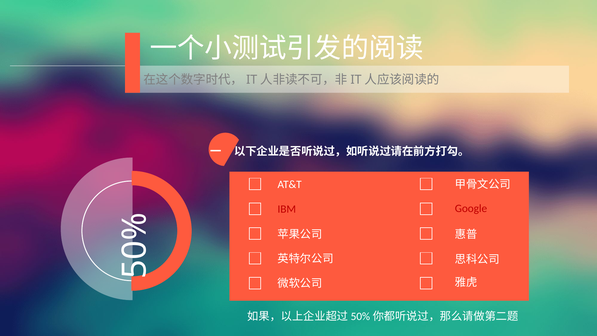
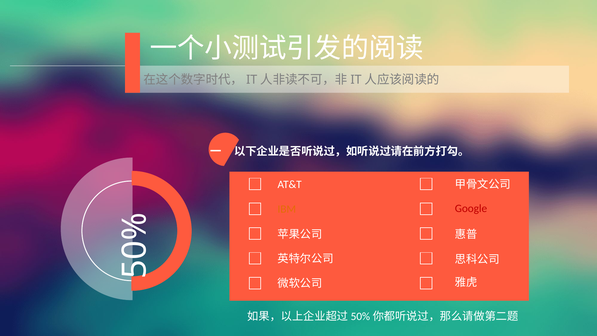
IBM colour: red -> orange (287, 209)
